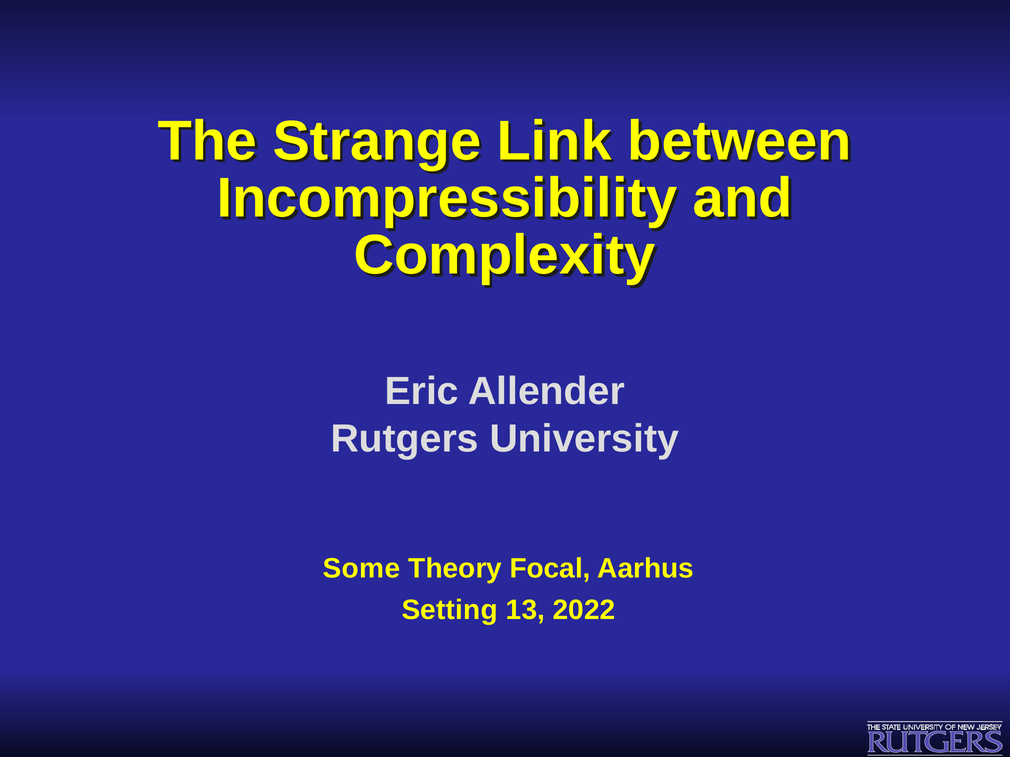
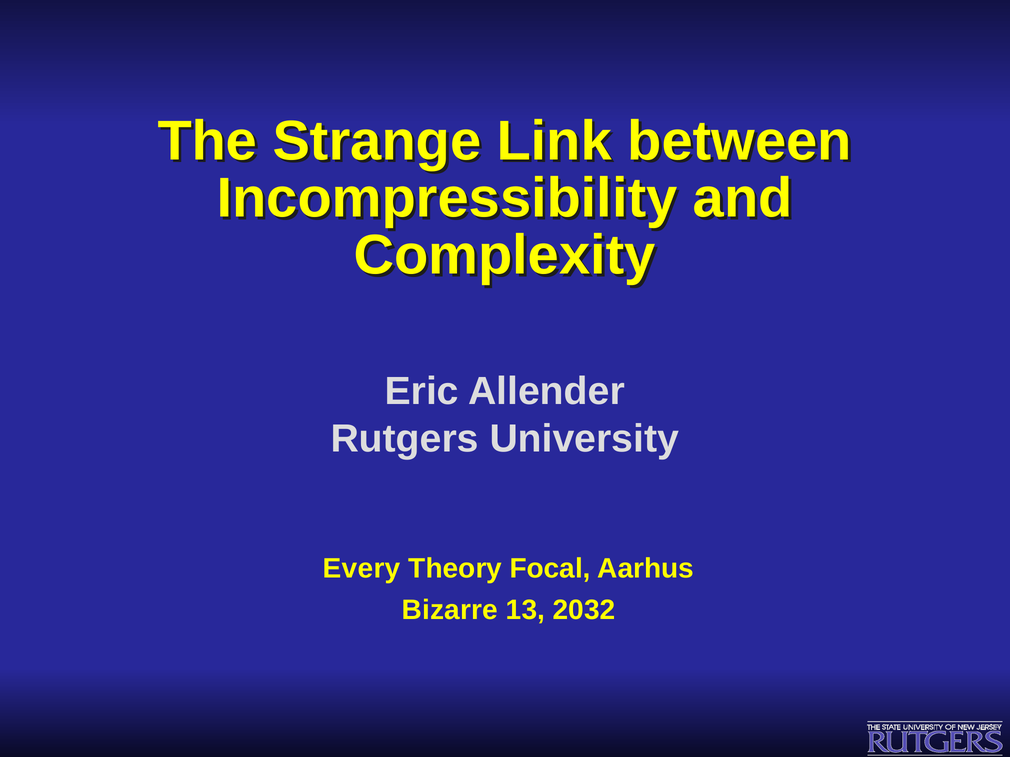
Some: Some -> Every (362, 569)
Setting: Setting -> Bizarre (450, 610)
2022: 2022 -> 2032 (584, 610)
